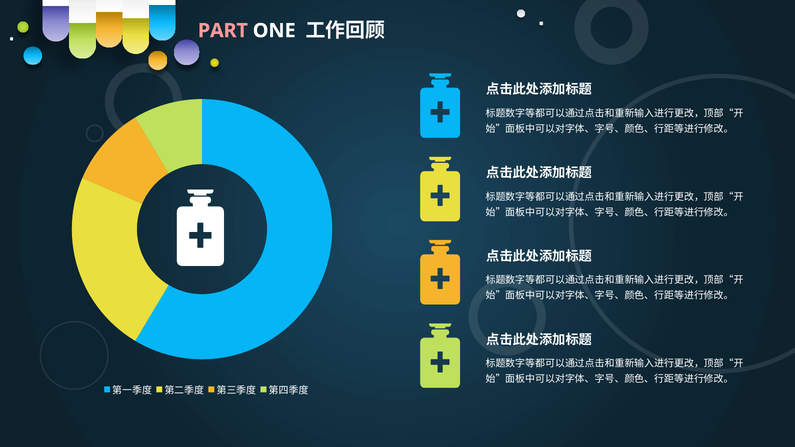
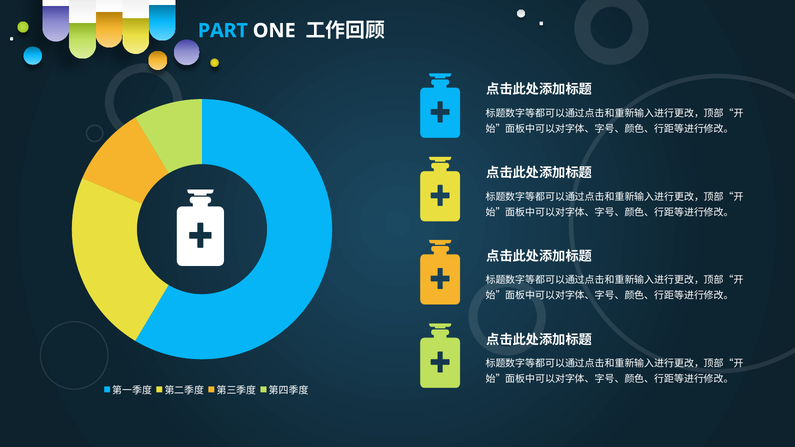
PART colour: pink -> light blue (223, 31)
